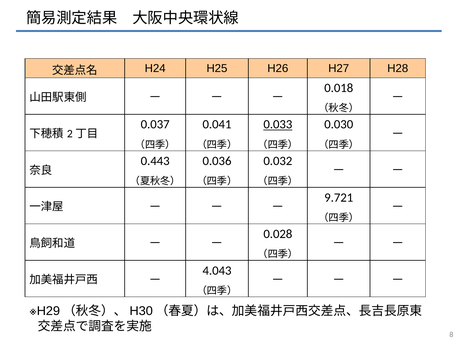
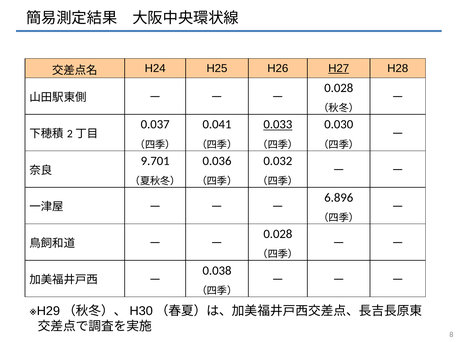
H27 underline: none -> present (339, 68)
0.018: 0.018 -> 0.028 (339, 88)
0.443: 0.443 -> 9.701 (155, 161)
9.721: 9.721 -> 6.896 (339, 197)
4.043: 4.043 -> 0.038 (217, 271)
